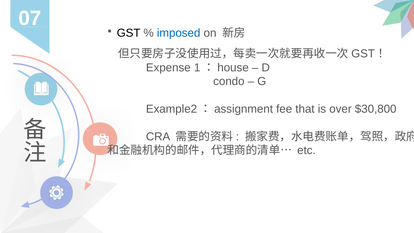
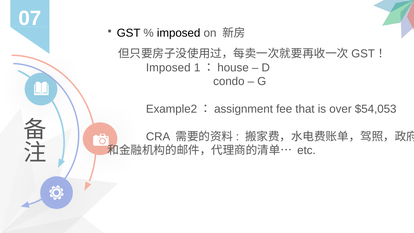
imposed colour: blue -> black (179, 33)
Expense: Expense -> Imposed (168, 68)
$30,800: $30,800 -> $54,053 (376, 109)
